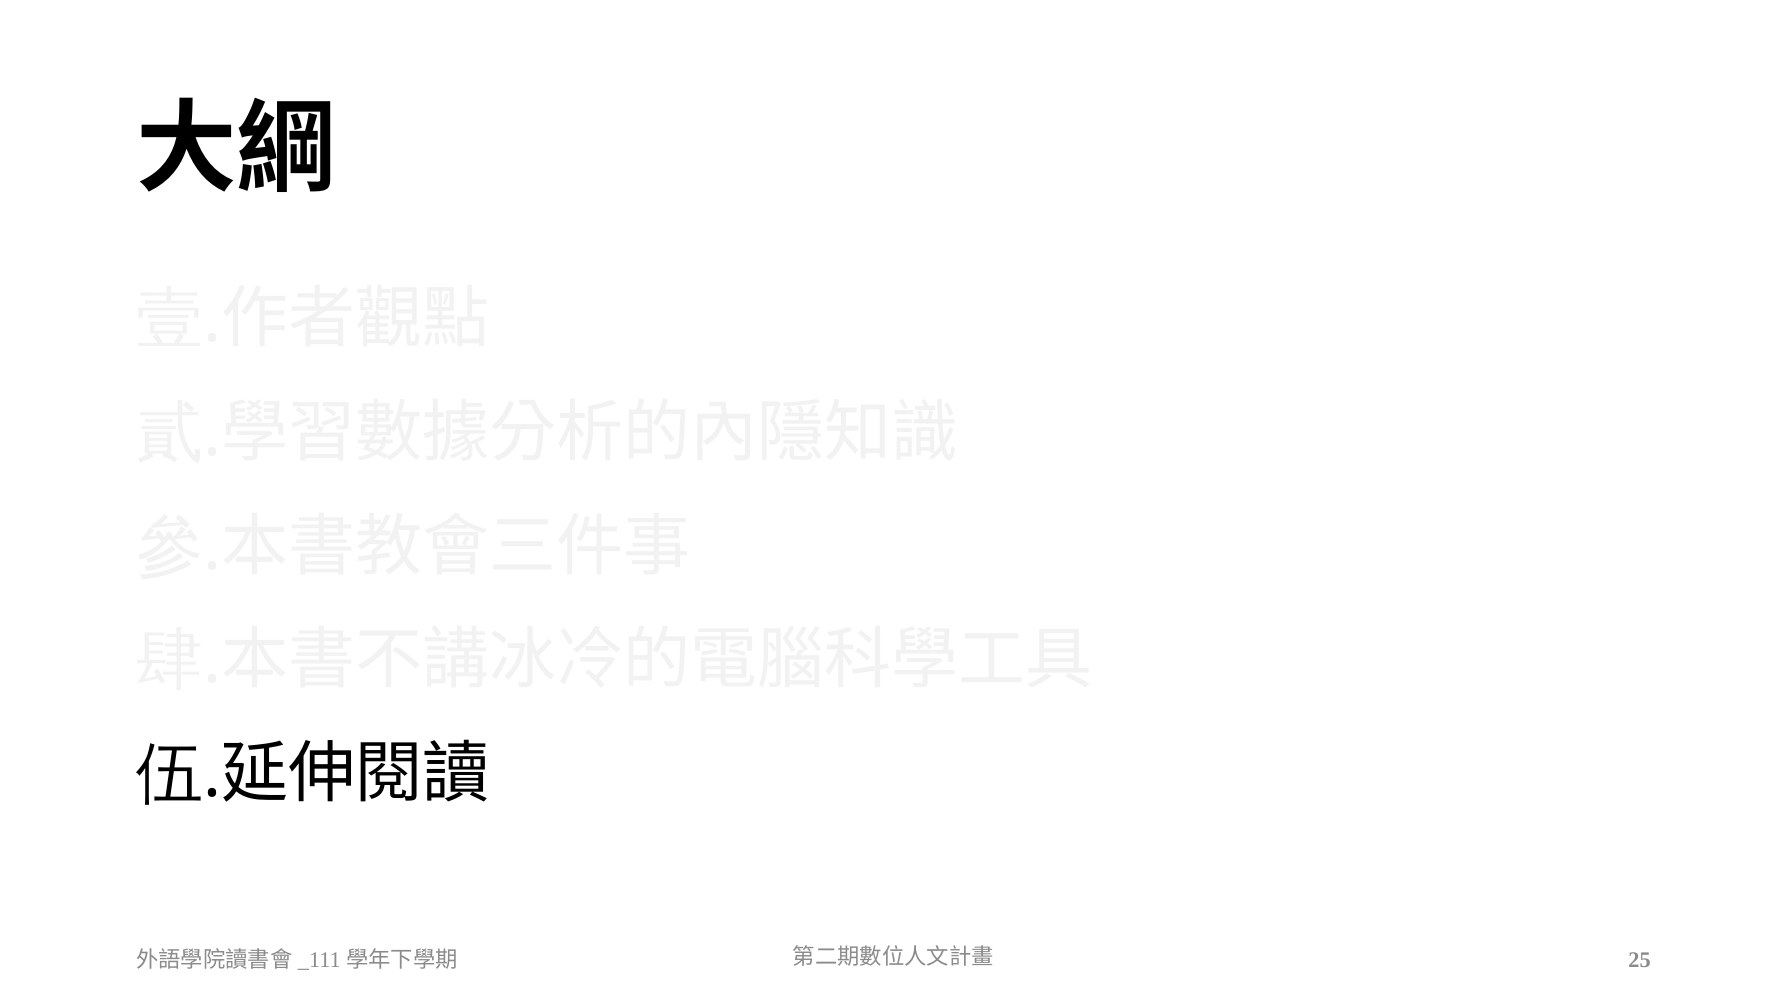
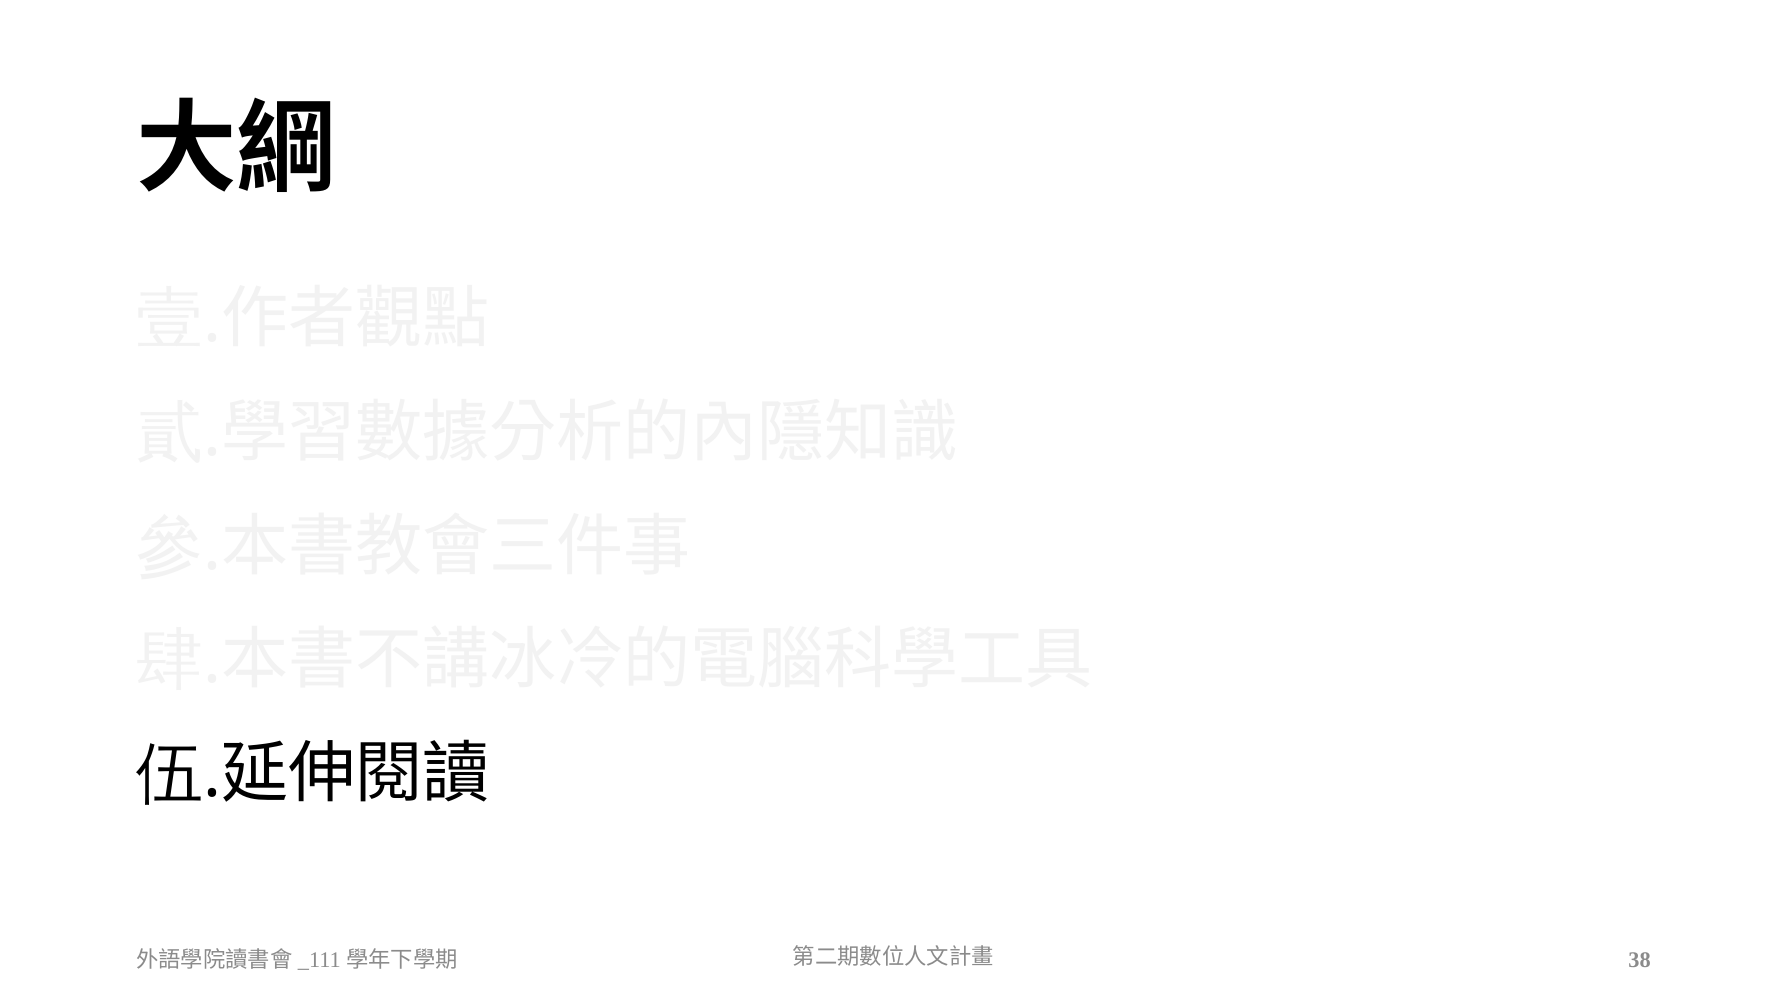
25: 25 -> 38 (1640, 960)
